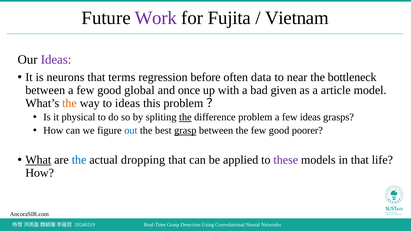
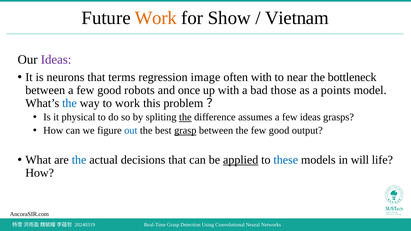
Work colour: purple -> orange (156, 18)
Fujita: Fujita -> Show (229, 18)
before: before -> image (205, 77)
often data: data -> with (261, 77)
global: global -> robots (139, 90)
given: given -> those (284, 90)
article: article -> points (336, 90)
the colour: orange -> blue (69, 103)
to ideas: ideas -> work (128, 103)
difference problem: problem -> assumes (255, 117)
poorer: poorer -> output (307, 131)
What underline: present -> none (38, 160)
dropping: dropping -> decisions (143, 160)
applied underline: none -> present (241, 160)
these colour: purple -> blue (286, 160)
in that: that -> will (360, 160)
